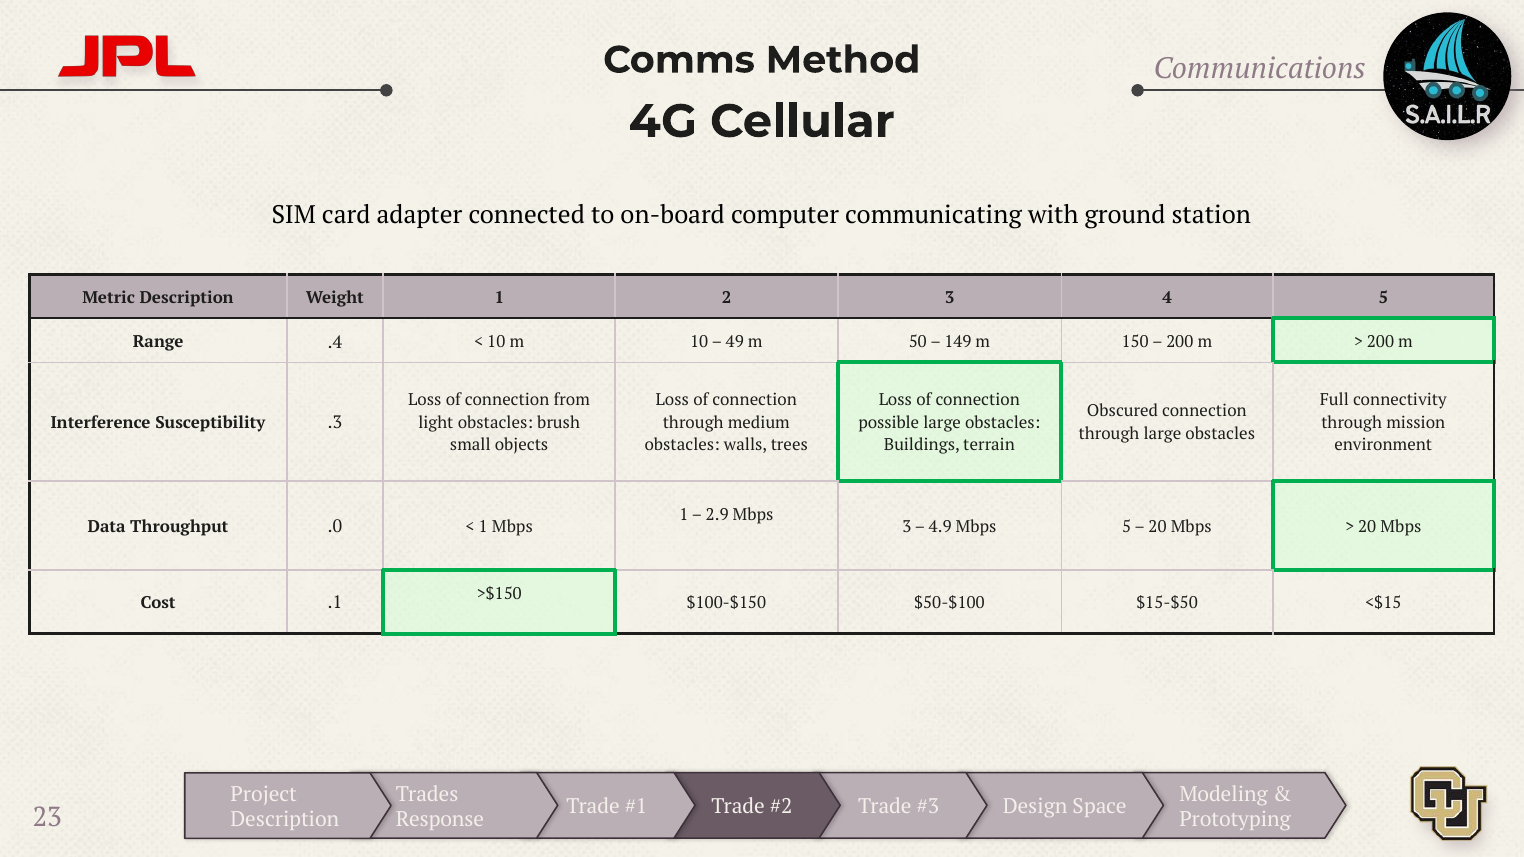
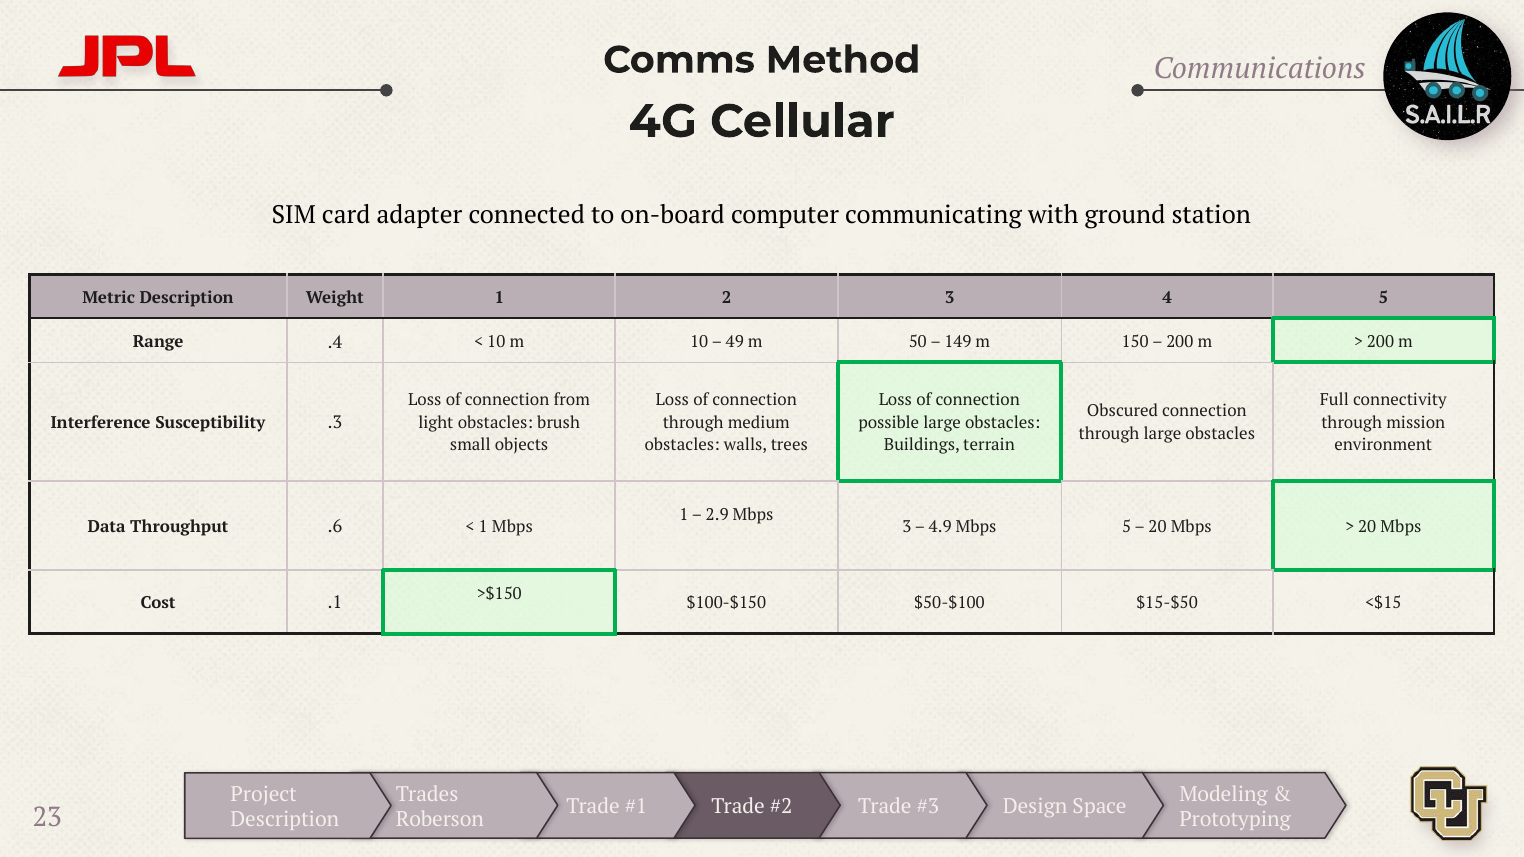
.0: .0 -> .6 (335, 527)
Response: Response -> Roberson (440, 820)
